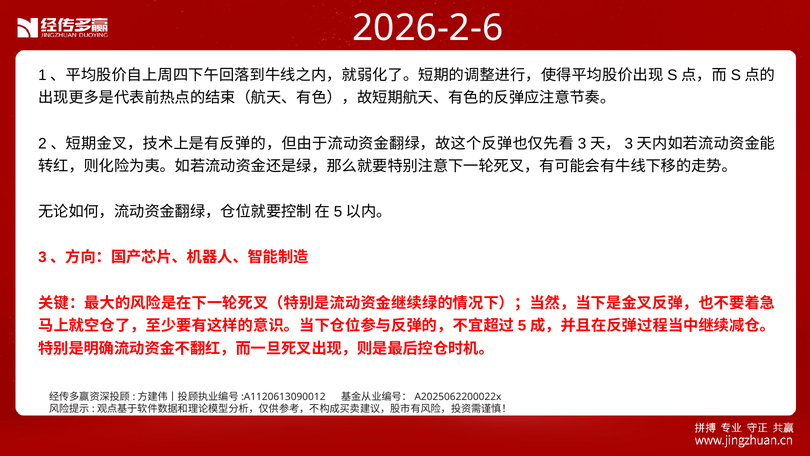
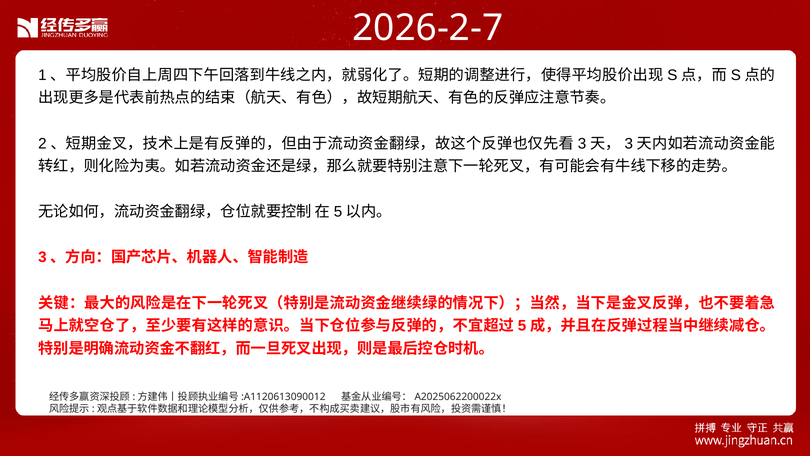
2026-2-6: 2026-2-6 -> 2026-2-7 (428, 28)
